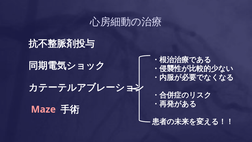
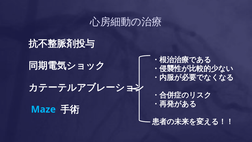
Maze colour: pink -> light blue (43, 109)
